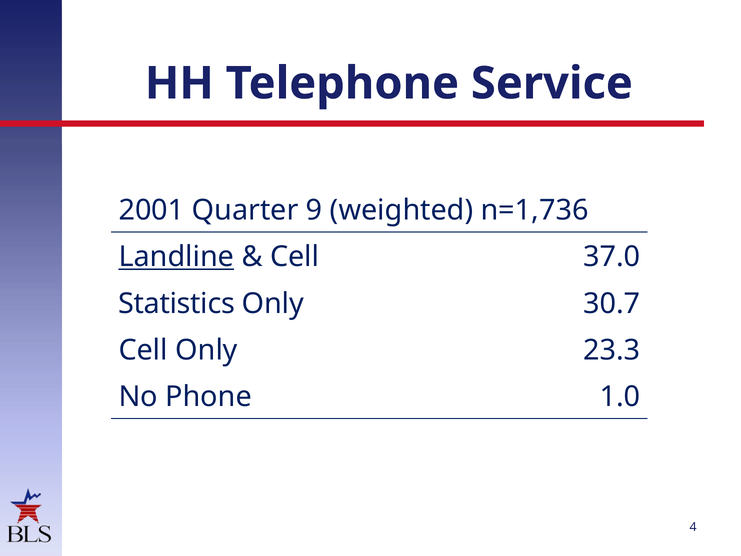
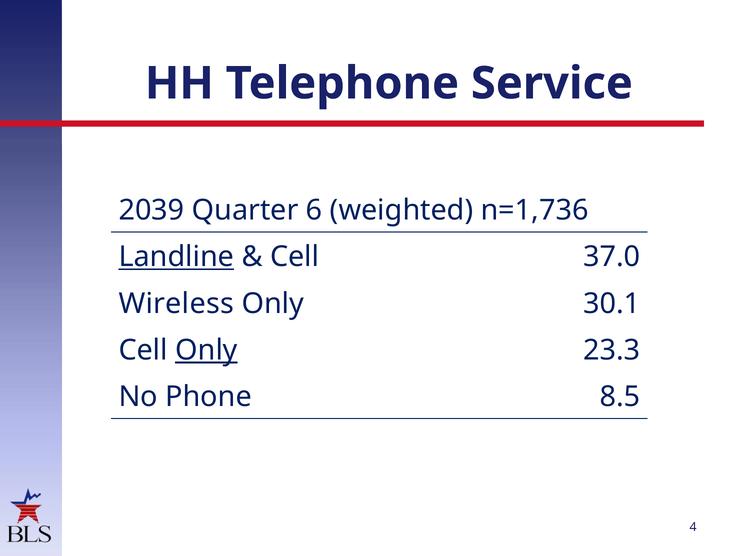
2001: 2001 -> 2039 (151, 210)
9: 9 -> 6 (314, 210)
Statistics: Statistics -> Wireless (176, 303)
30.7: 30.7 -> 30.1 (612, 303)
Only underline: none -> present (206, 350)
1.0: 1.0 -> 8.5 (620, 397)
